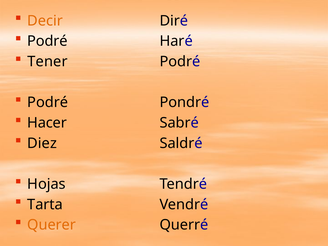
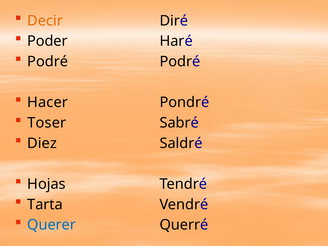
Podré: Podré -> Poder (47, 41)
Tener: Tener -> Podré (48, 62)
Podré: Podré -> Hacer (48, 102)
Hacer: Hacer -> Toser (47, 123)
Querer colour: orange -> blue (52, 225)
